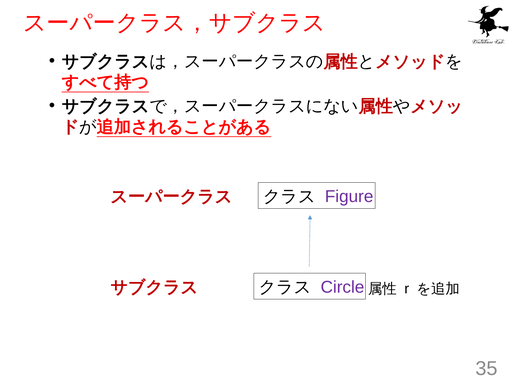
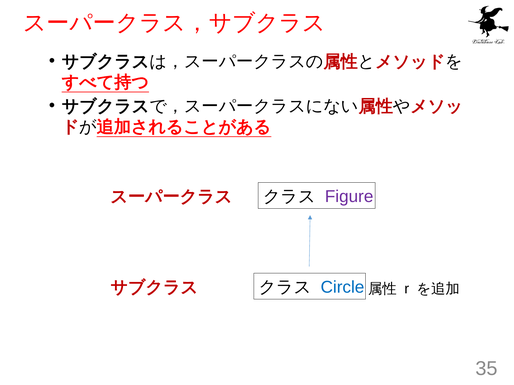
Circle colour: purple -> blue (342, 288)
